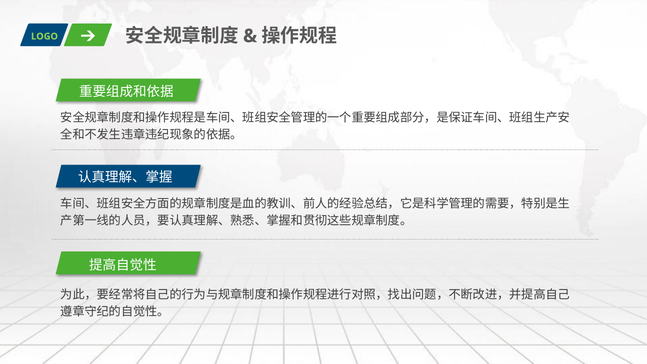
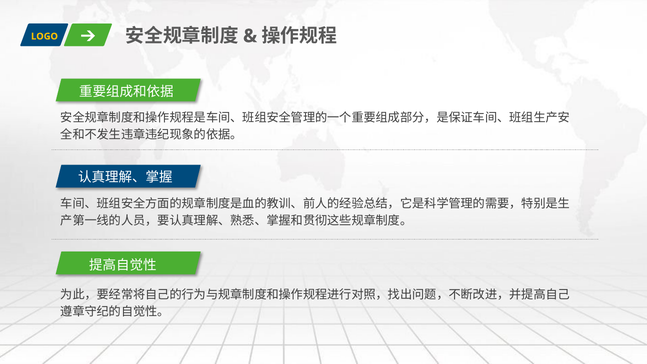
LOGO colour: light green -> yellow (44, 36)
